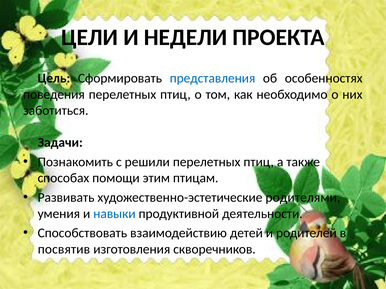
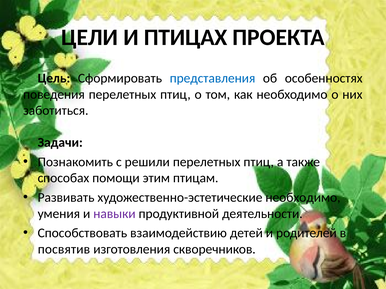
НЕДЕЛИ: НЕДЕЛИ -> ПТИЦАХ (186, 37)
художественно-эстетические родителями: родителями -> необходимо (303, 198)
навыки colour: blue -> purple (114, 214)
